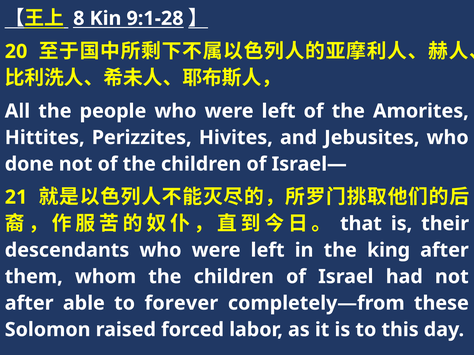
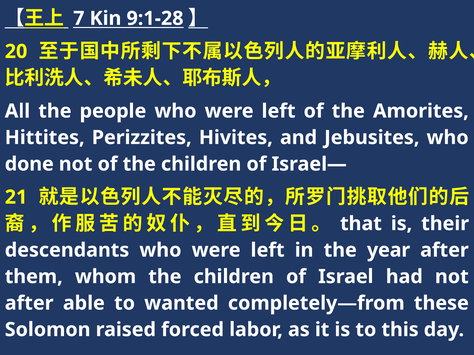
8: 8 -> 7 (79, 18)
king: king -> year (389, 250)
forever: forever -> wanted (181, 304)
